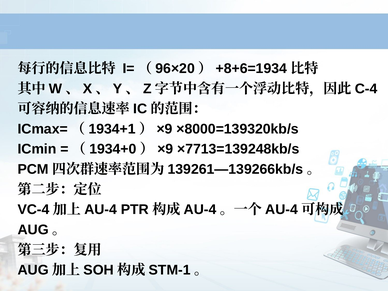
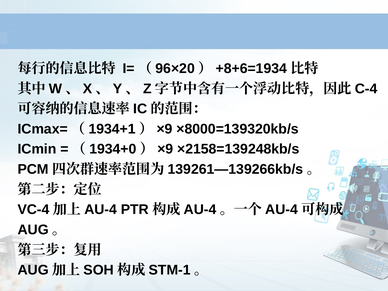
×7713=139248kb/s: ×7713=139248kb/s -> ×2158=139248kb/s (238, 149)
